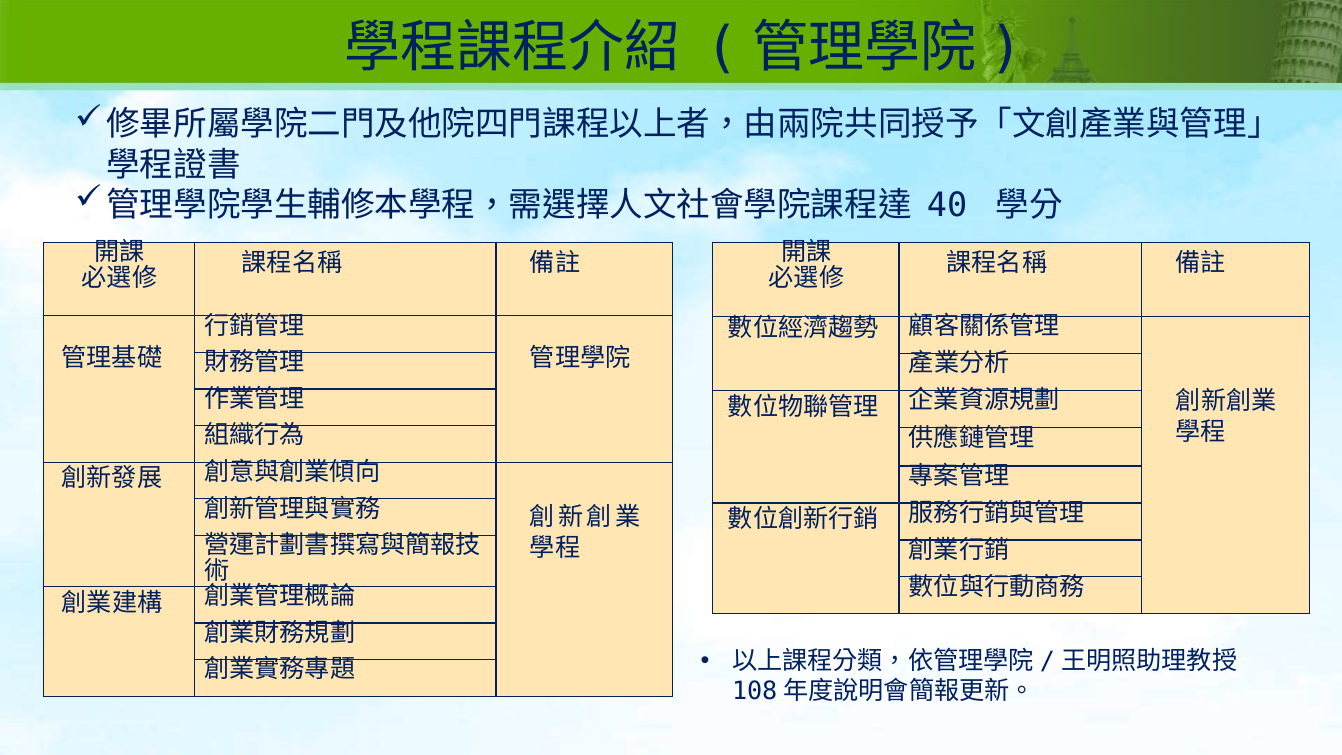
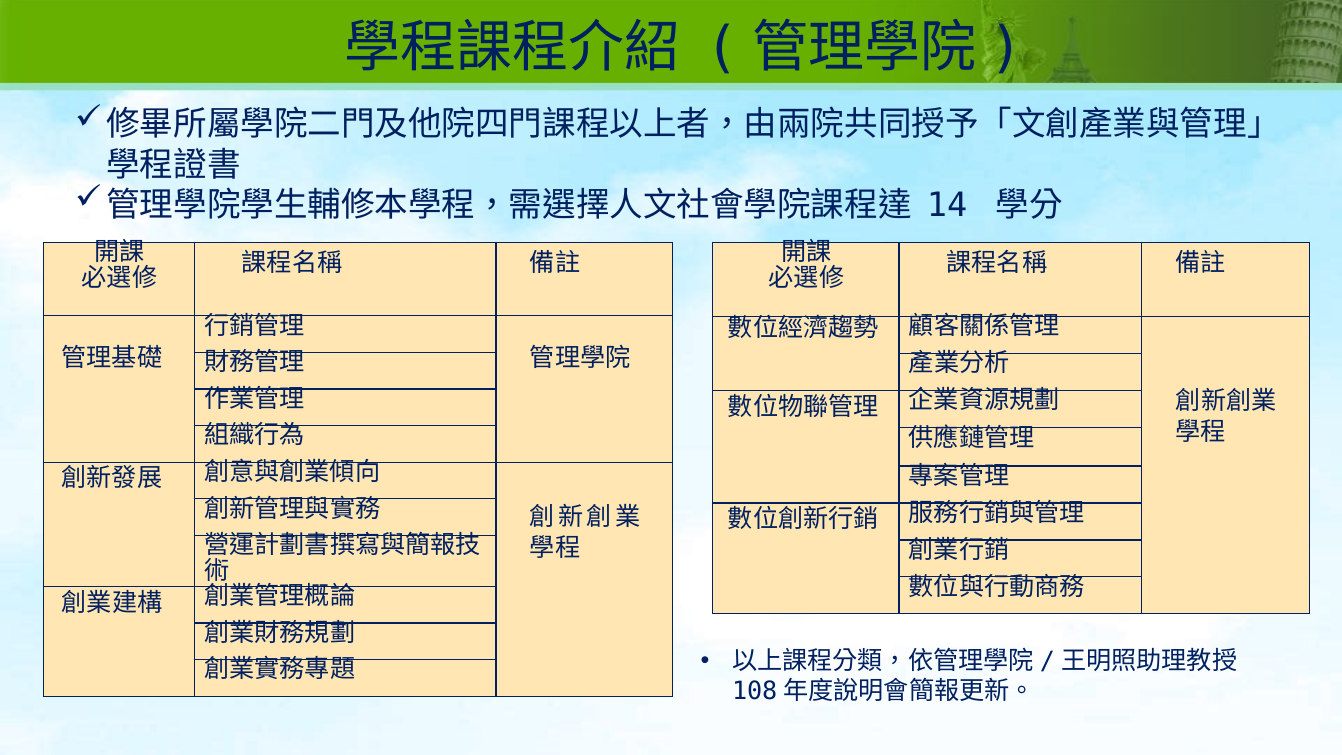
40: 40 -> 14 (947, 205)
